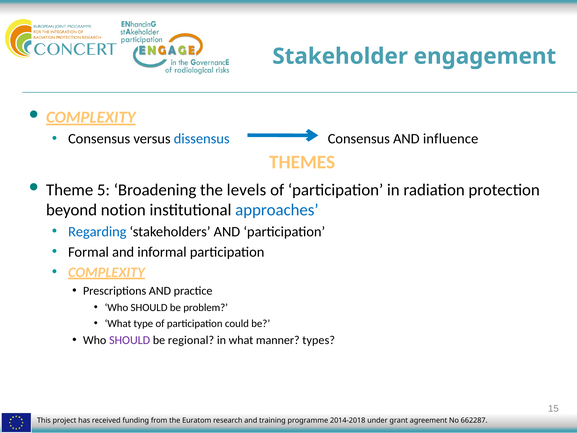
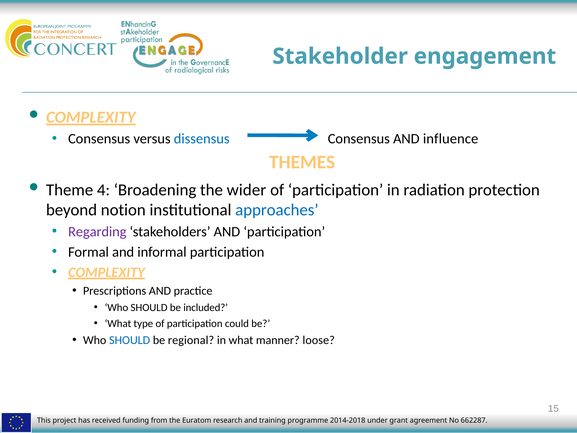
5: 5 -> 4 (103, 190)
levels: levels -> wider (246, 190)
Regarding colour: blue -> purple (97, 231)
problem: problem -> included (206, 307)
SHOULD colour: purple -> blue (130, 340)
types: types -> loose (319, 340)
